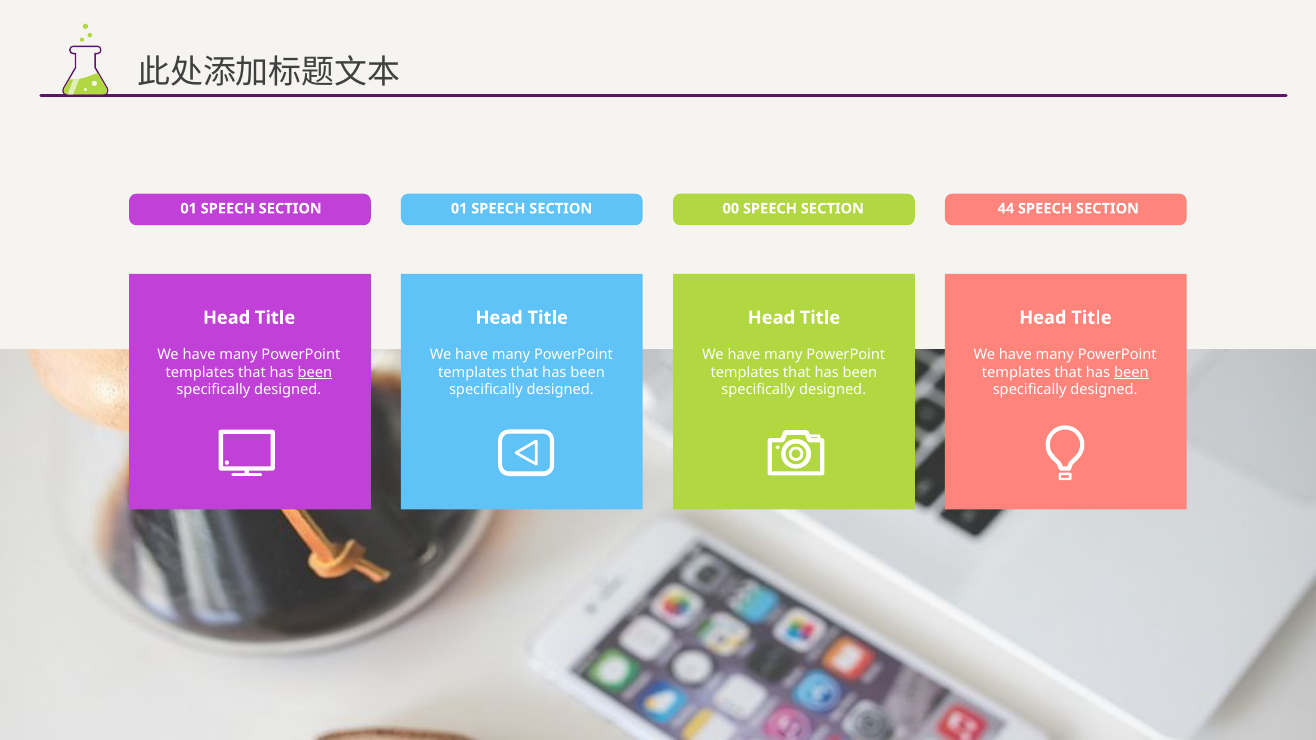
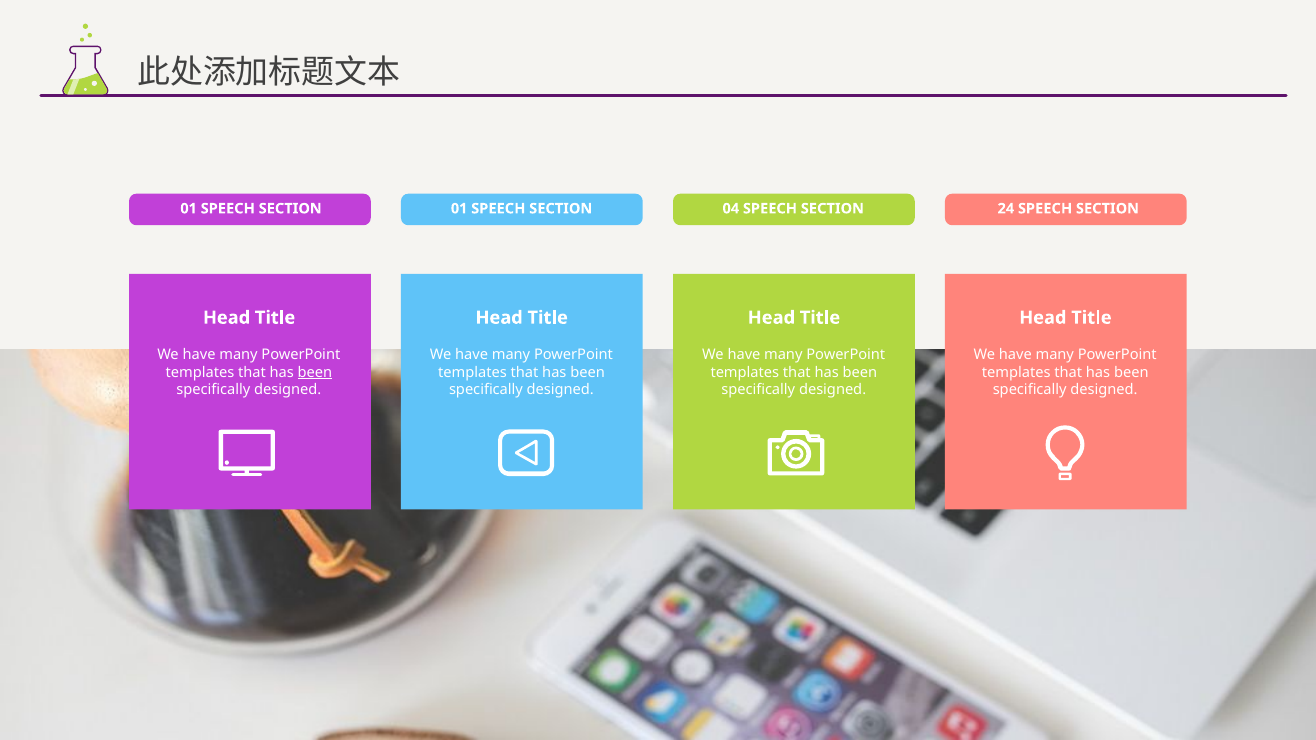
00: 00 -> 04 (731, 209)
44: 44 -> 24 (1006, 209)
been underline: present -> none (1131, 372)
